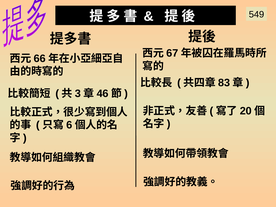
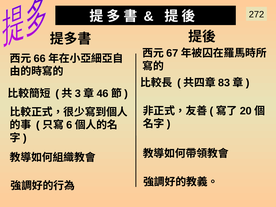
549: 549 -> 272 (256, 14)
